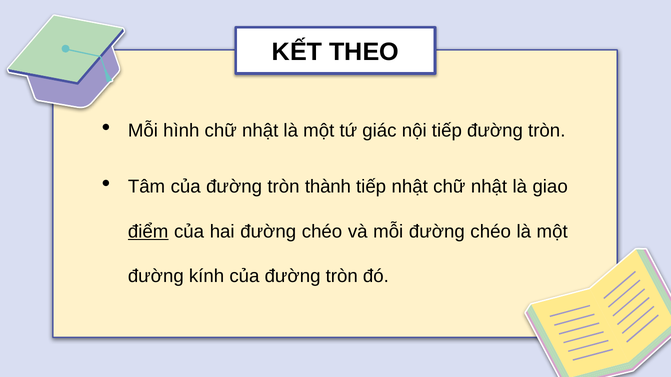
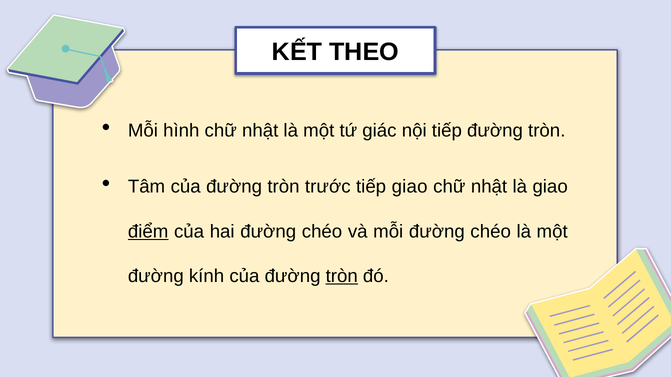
thành: thành -> trước (328, 187)
tiếp nhật: nhật -> giao (410, 187)
tròn underline: none -> present (342, 276)
